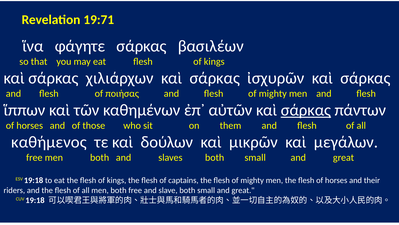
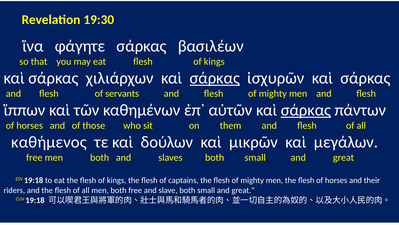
19:71: 19:71 -> 19:30 (99, 20)
σάρκας underline: none -> present (215, 78)
ποιήσας: ποιήσας -> servants (122, 94)
